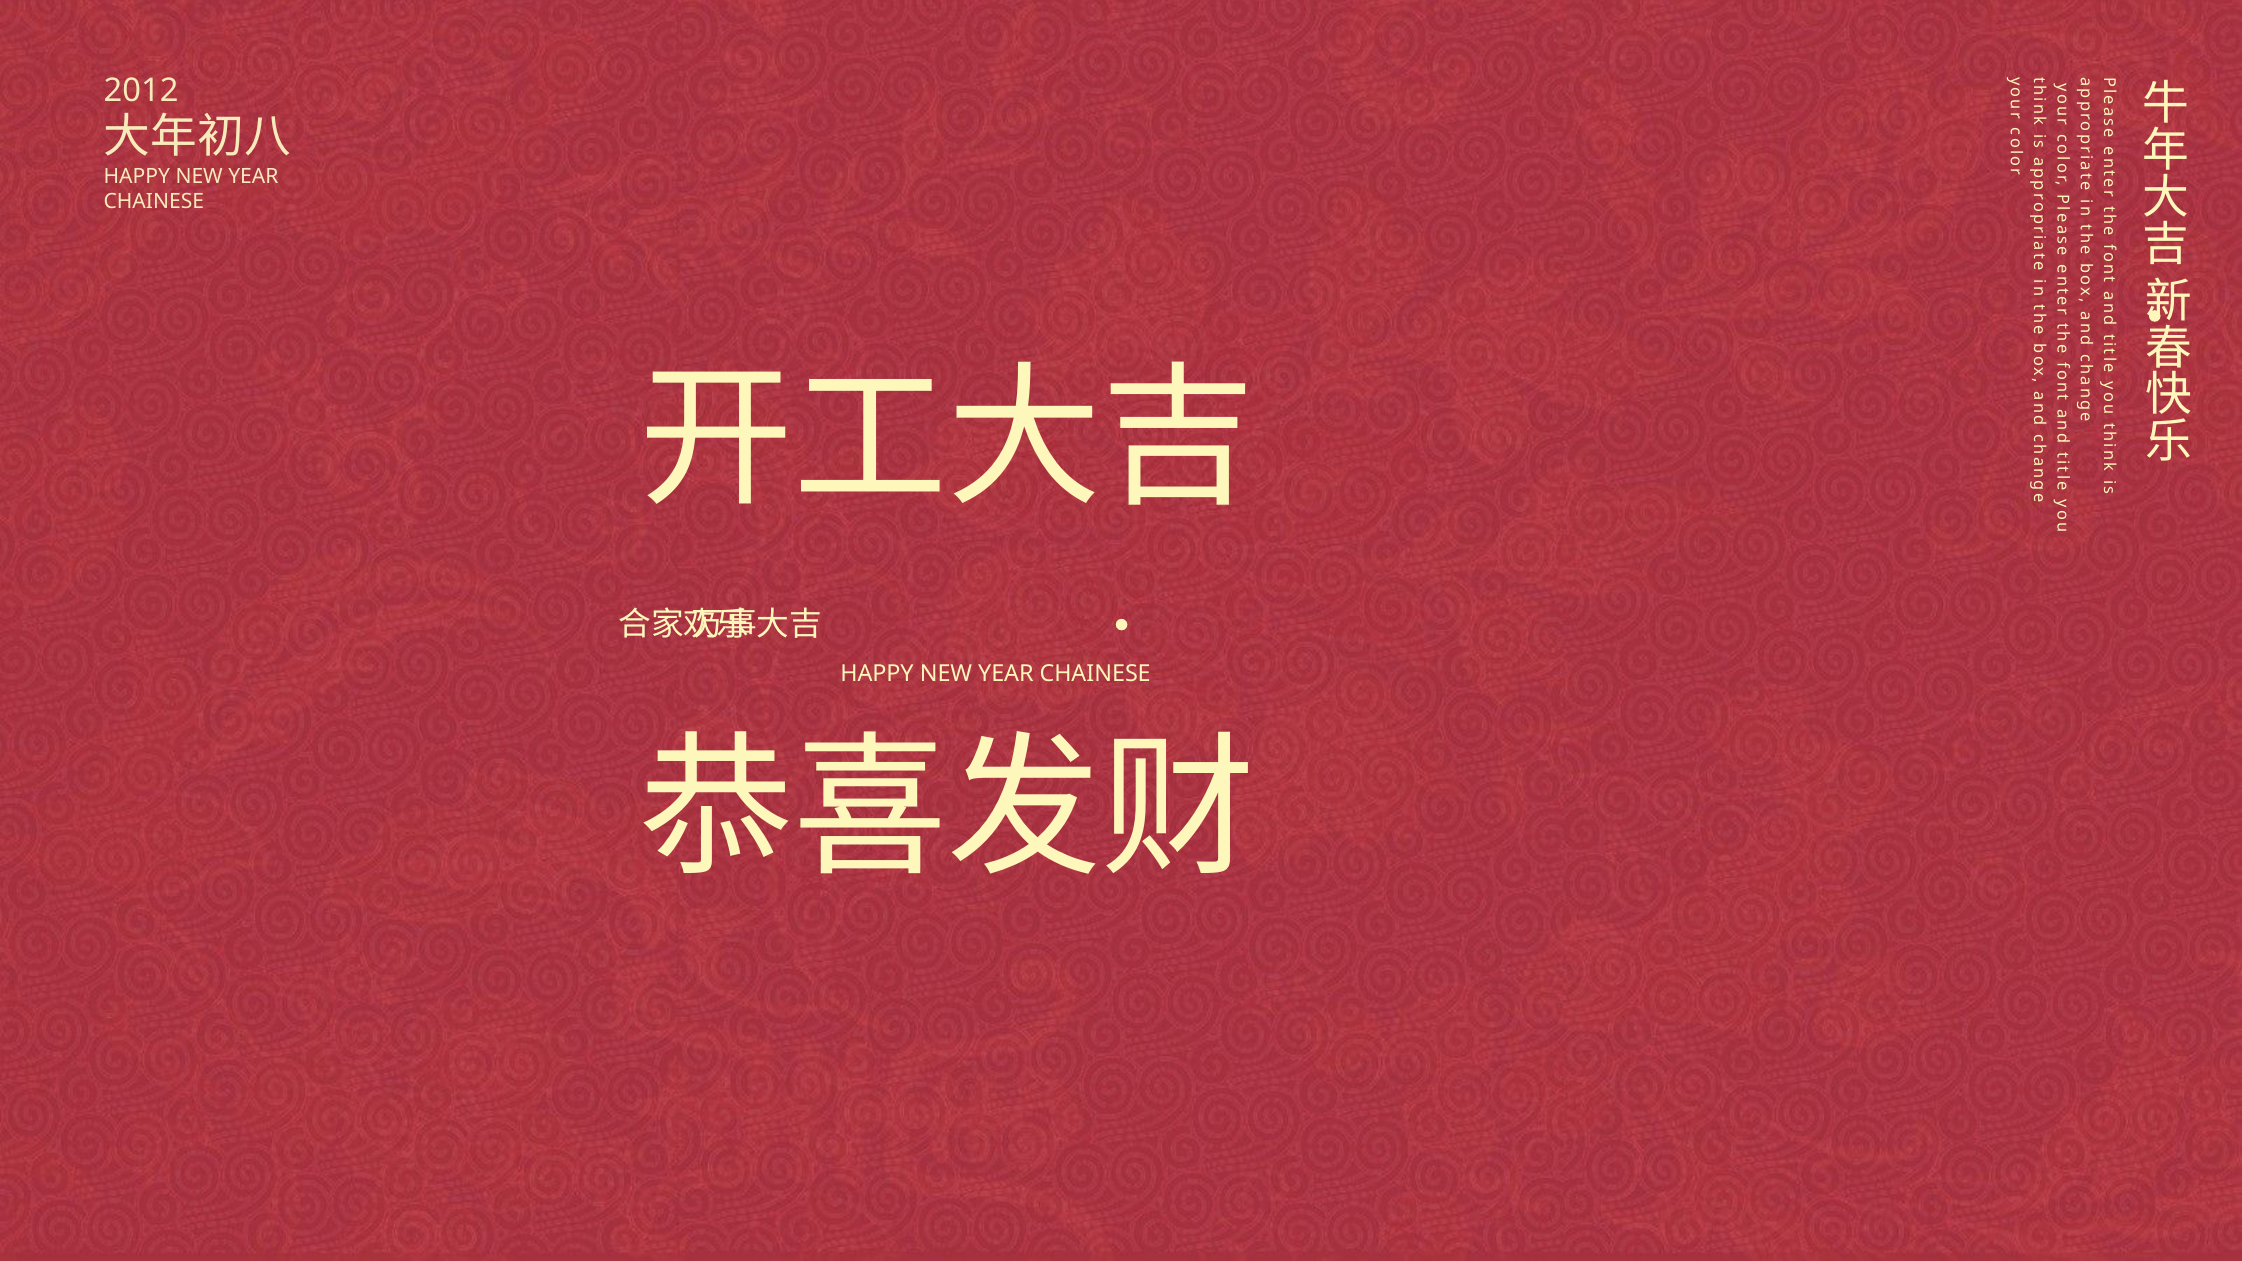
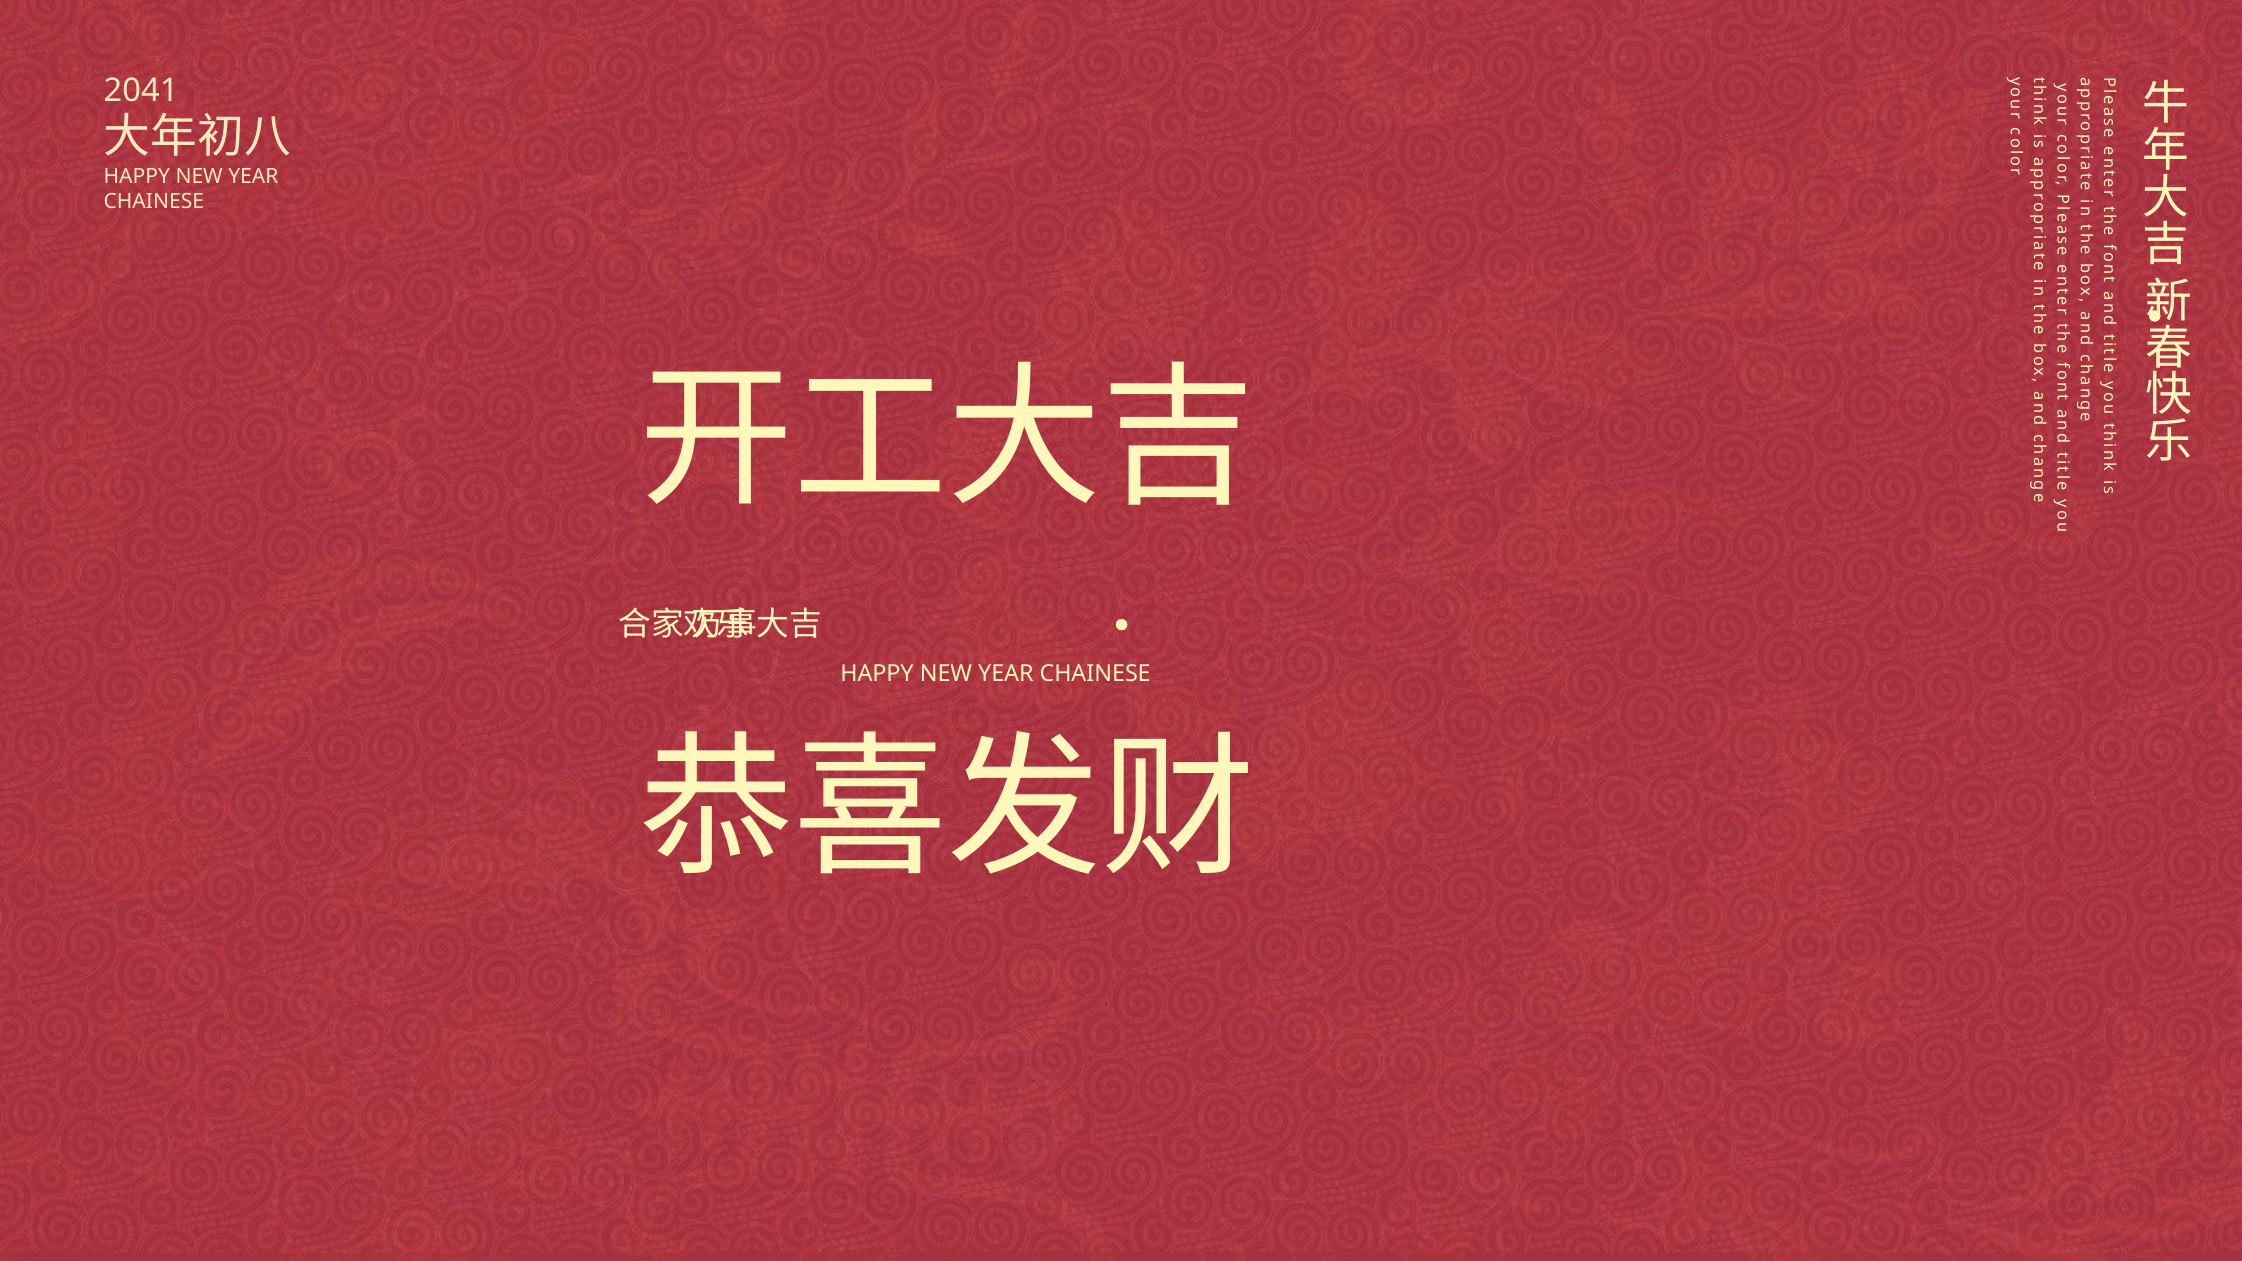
2012: 2012 -> 2041 (141, 91)
